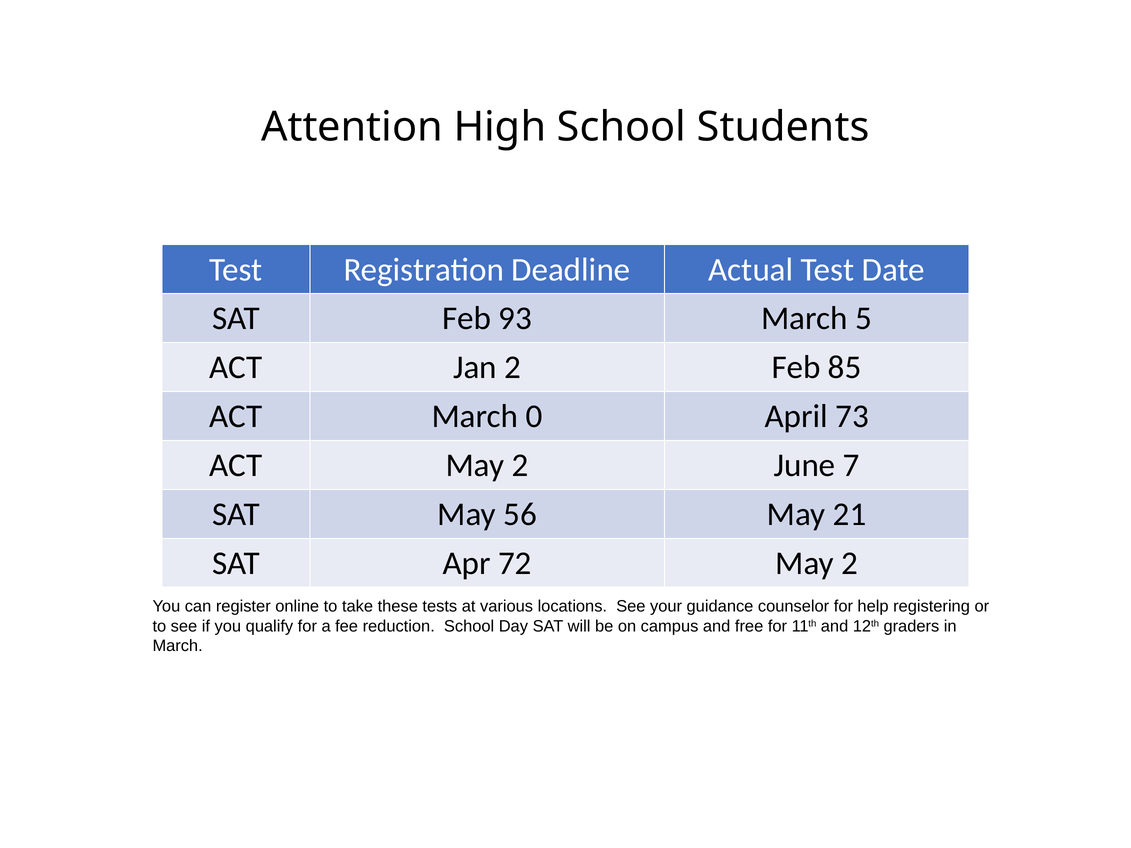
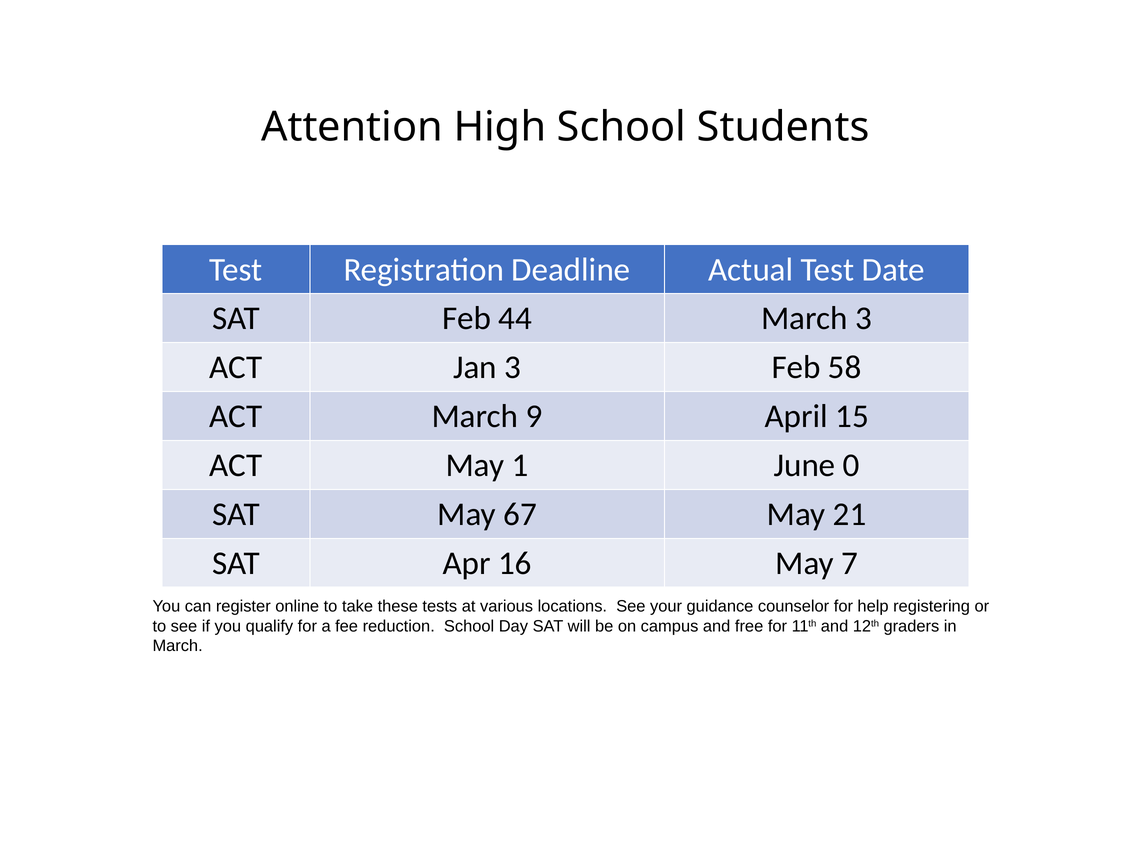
93: 93 -> 44 (515, 319)
March 5: 5 -> 3 (864, 319)
Jan 2: 2 -> 3 (513, 368)
85: 85 -> 58 (845, 368)
0: 0 -> 9 (534, 416)
73: 73 -> 15 (852, 416)
ACT May 2: 2 -> 1 (520, 465)
7: 7 -> 0 (851, 465)
56: 56 -> 67 (520, 514)
72: 72 -> 16 (515, 563)
2: 2 -> 7 (850, 563)
